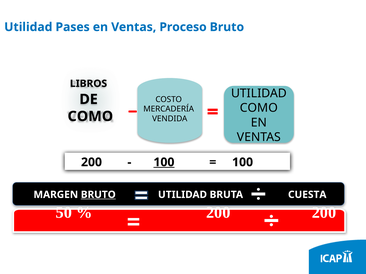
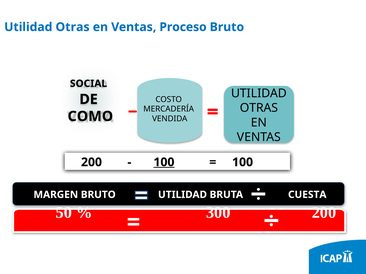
Pases: Pases -> Otras (73, 27)
LIBROS: LIBROS -> SOCIAL (89, 84)
COMO: COMO -> OTRAS (259, 108)
BRUTO underline: present -> none (98, 195)
200: 200 -> 300 (218, 213)
